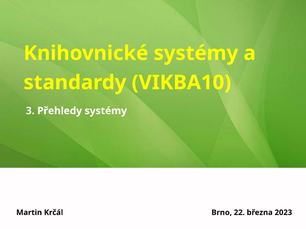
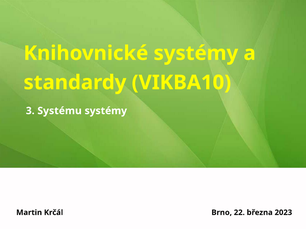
Přehledy: Přehledy -> Systému (60, 111)
